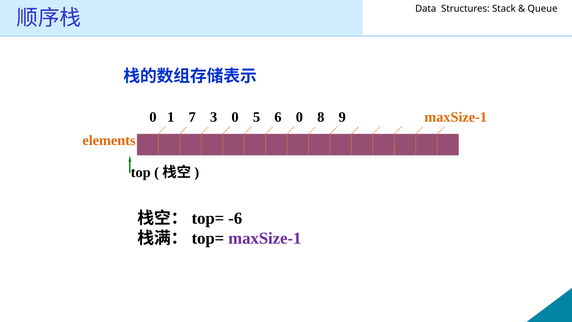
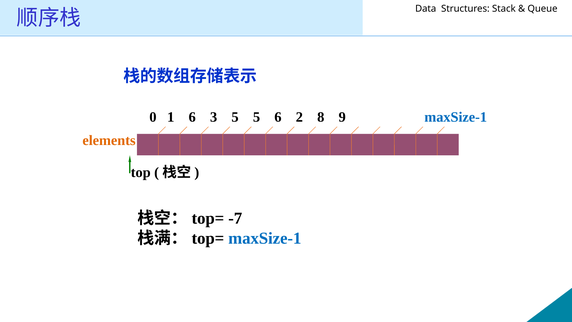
1 7: 7 -> 6 (192, 117)
3 0: 0 -> 5 (235, 117)
6 0: 0 -> 2 (299, 117)
maxSize-1 colour: orange -> blue (456, 117)
-6: -6 -> -7 (235, 218)
maxSize-1 colour: purple -> blue (265, 238)
